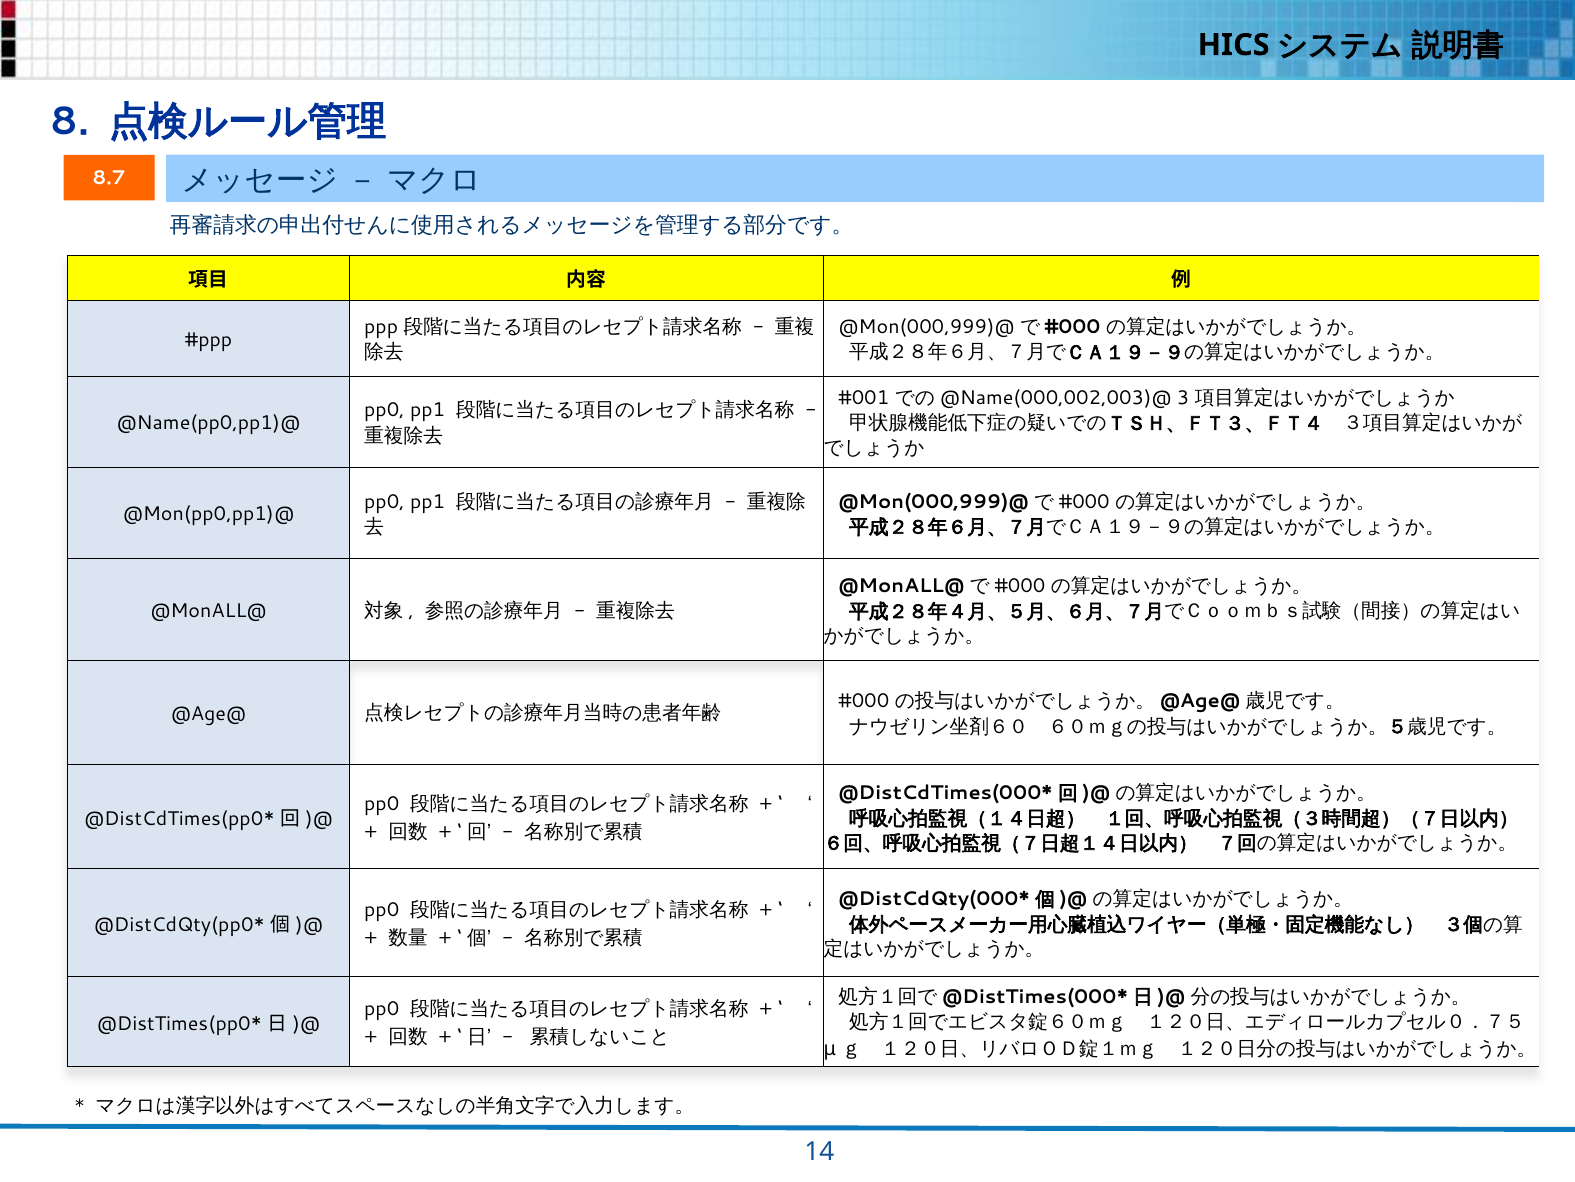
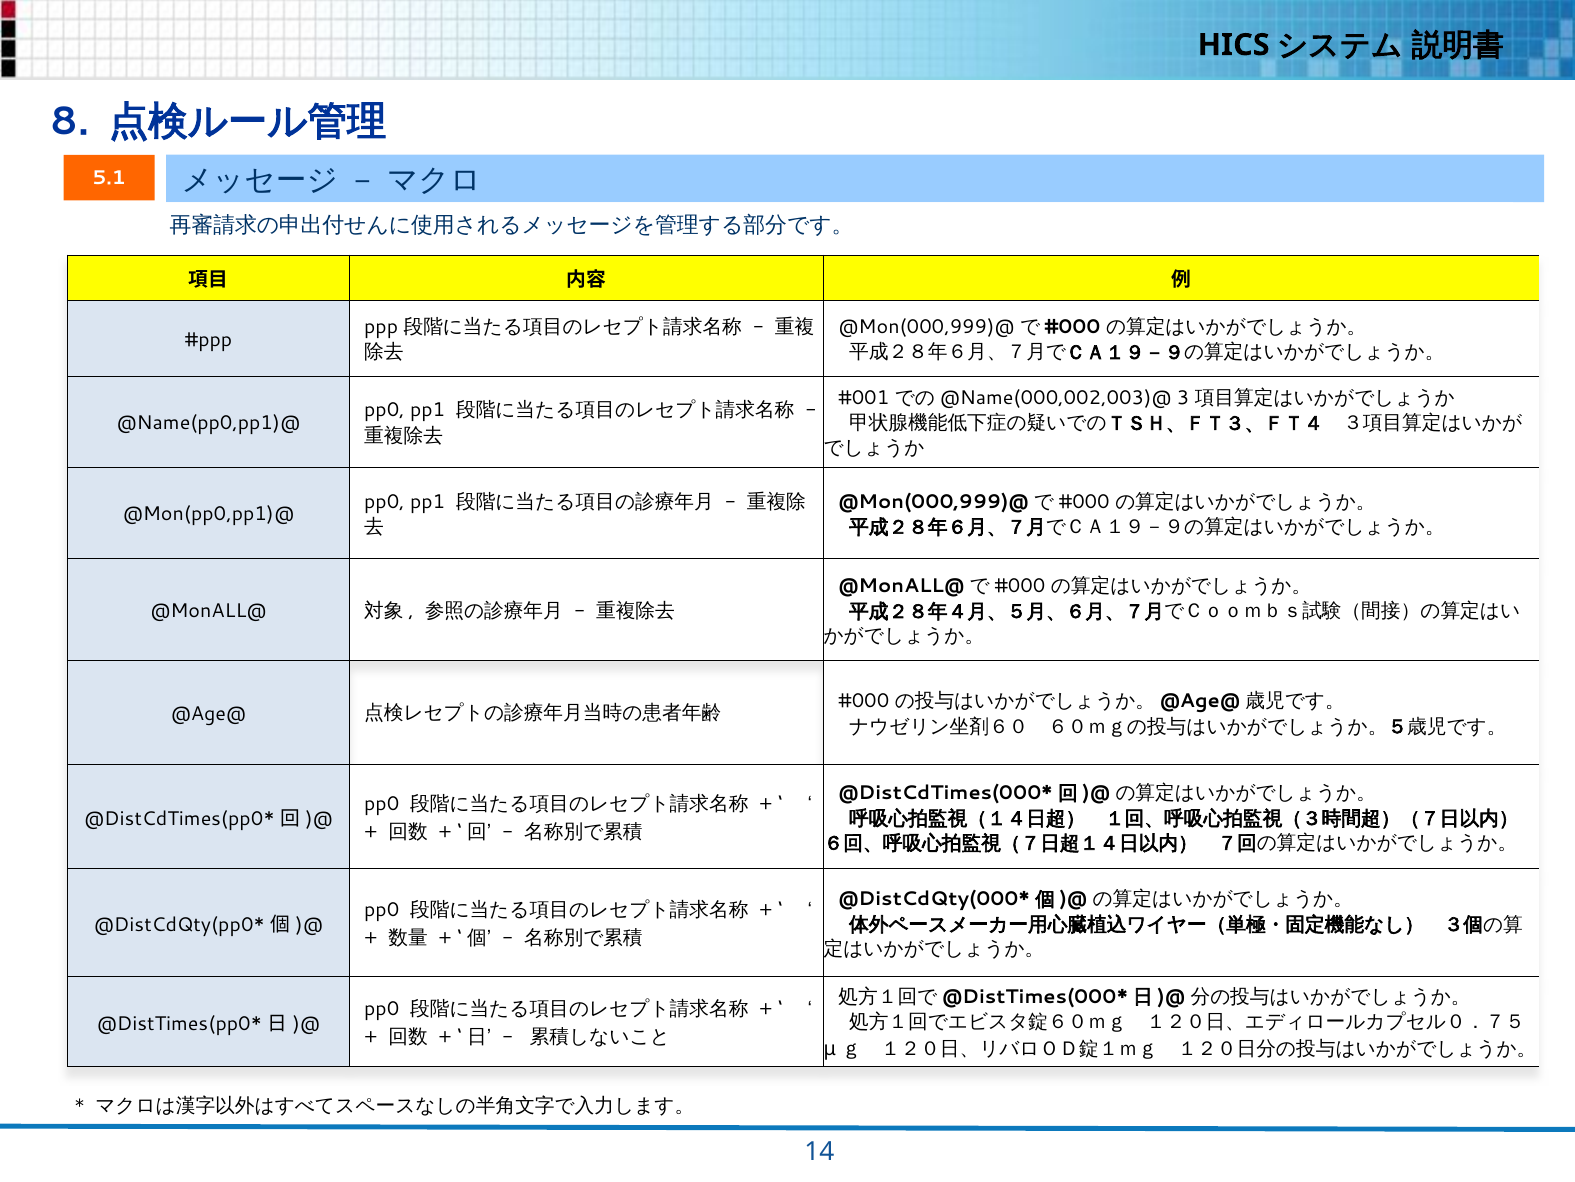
8.7: 8.7 -> 5.1 (109, 178)
